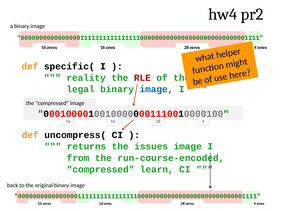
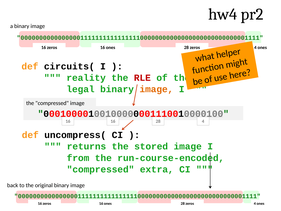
specific(: specific( -> circuits( (69, 66)
image colour: blue -> orange (156, 89)
issues: issues -> stored (151, 146)
learn: learn -> extra (157, 169)
